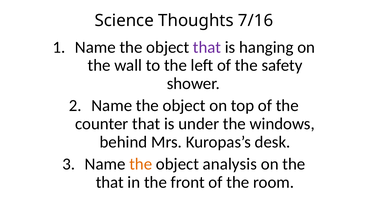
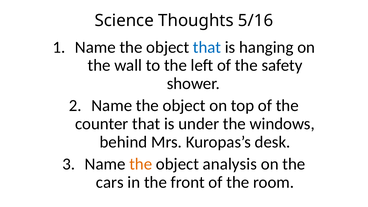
7/16: 7/16 -> 5/16 (256, 21)
that colour: purple -> blue (207, 47)
that: that -> cars (110, 182)
